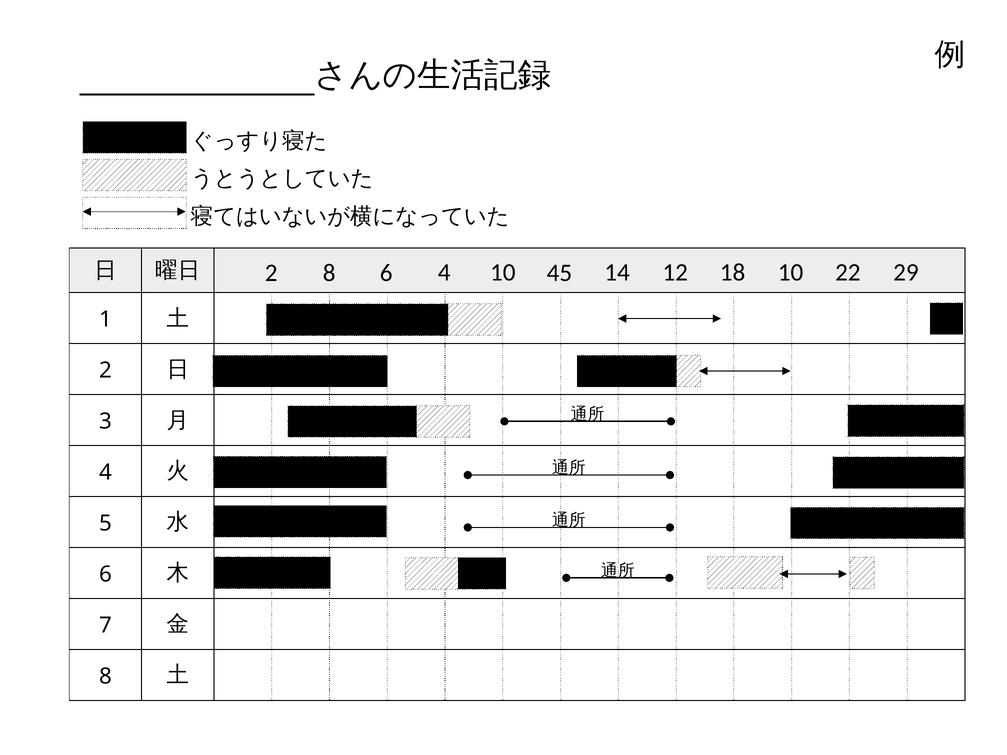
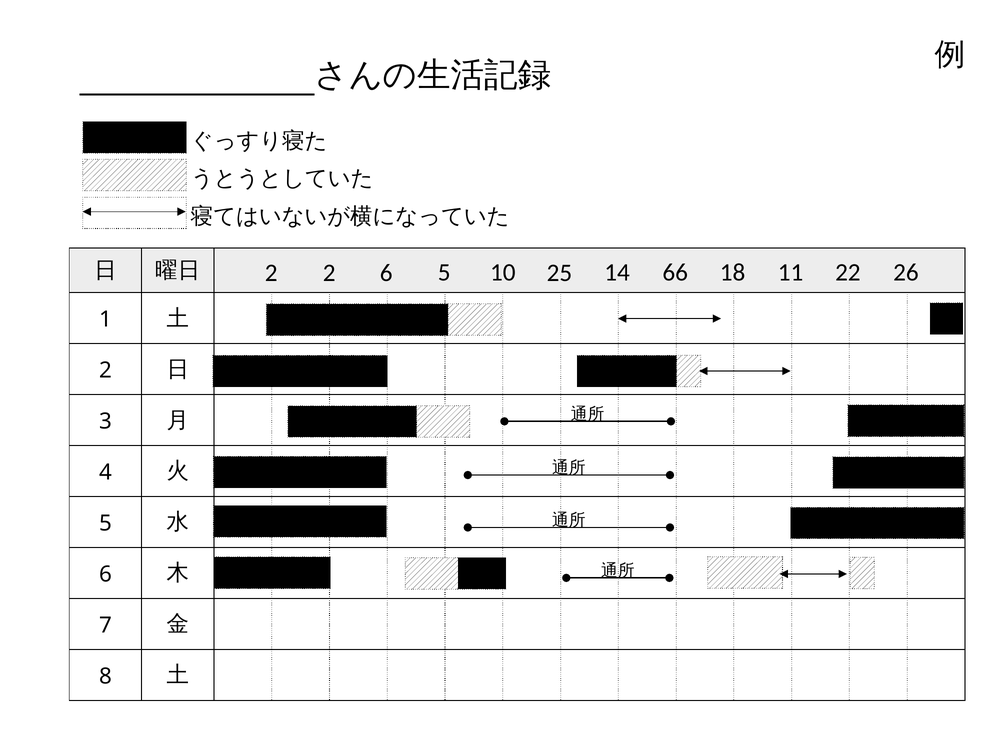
29: 29 -> 26 (906, 273)
2 8: 8 -> 2 (329, 273)
6 4: 4 -> 5 (444, 273)
45: 45 -> 25 (559, 273)
12: 12 -> 66 (675, 273)
18 10: 10 -> 11 (791, 273)
